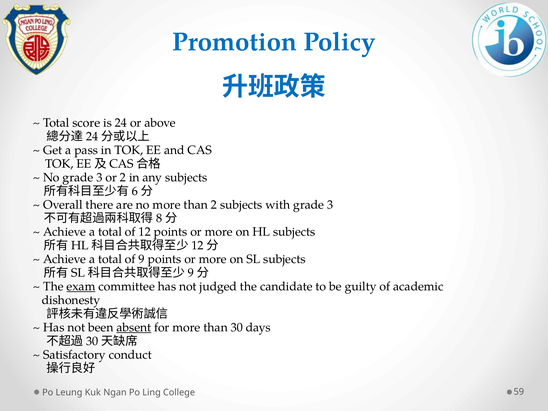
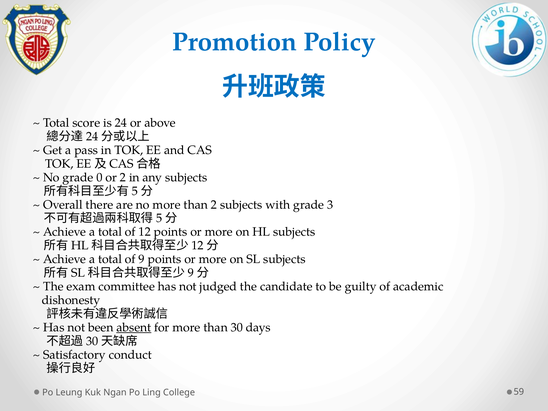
No grade 3: 3 -> 0 (99, 177)
6: 6 -> 5 (135, 191)
8: 8 -> 5 (159, 218)
exam underline: present -> none (81, 286)
